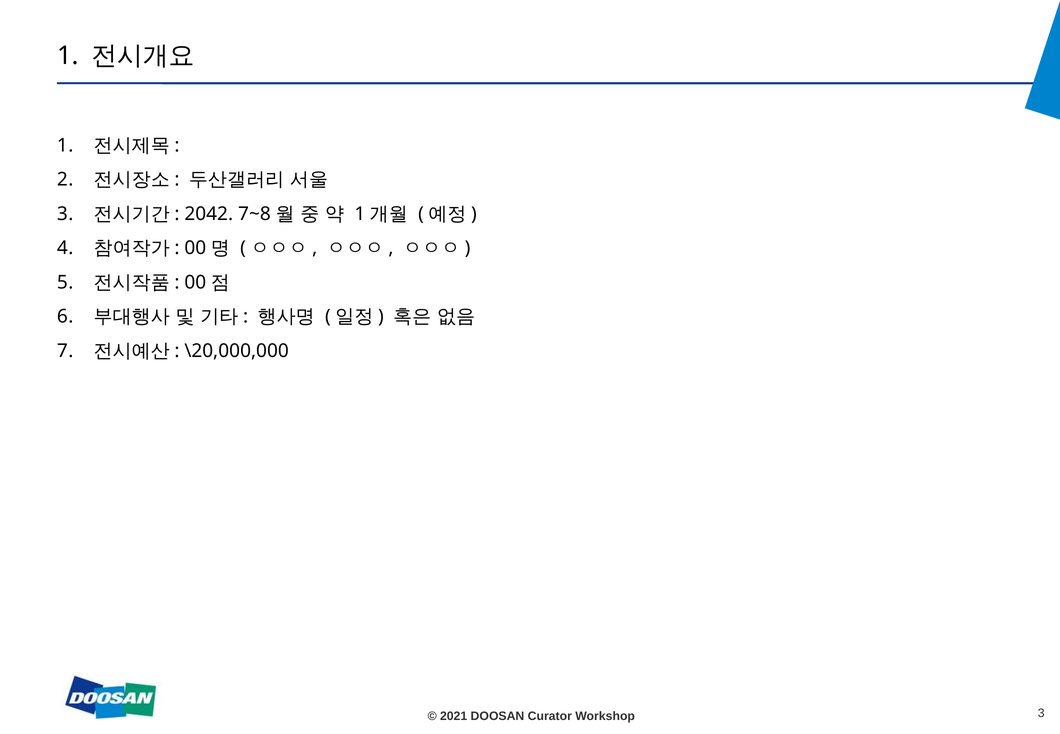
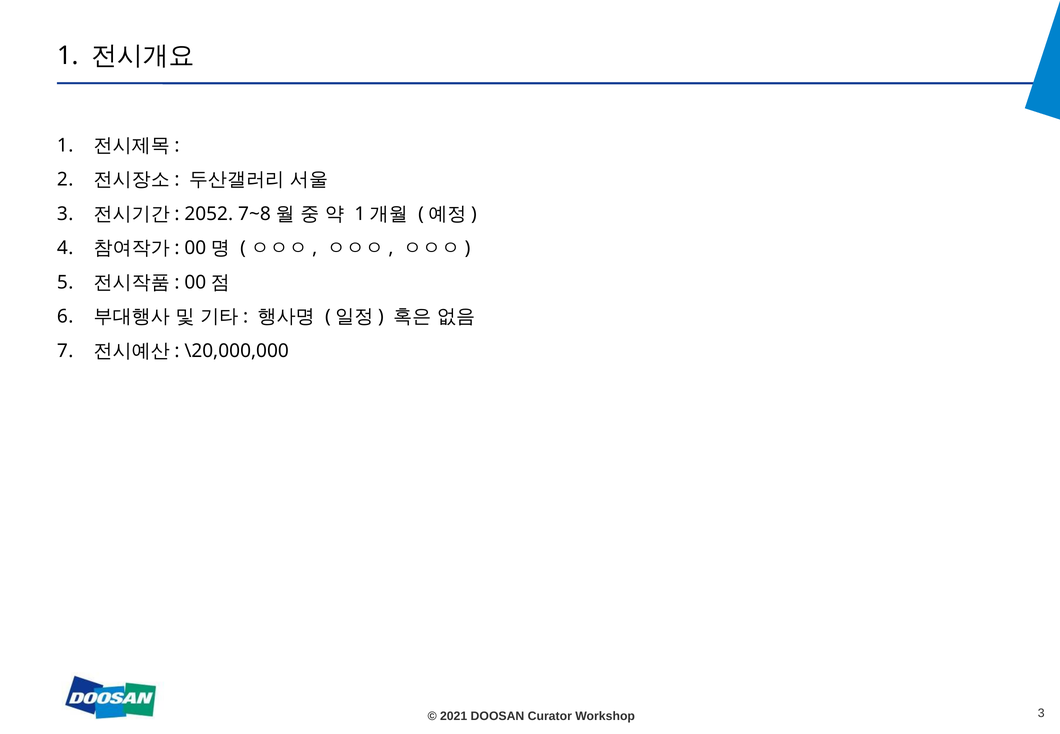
2042: 2042 -> 2052 (209, 214)
